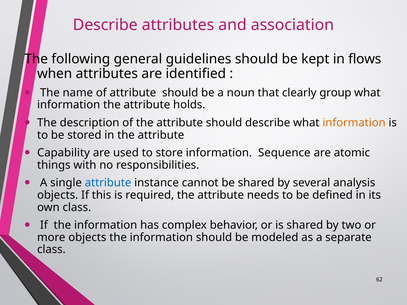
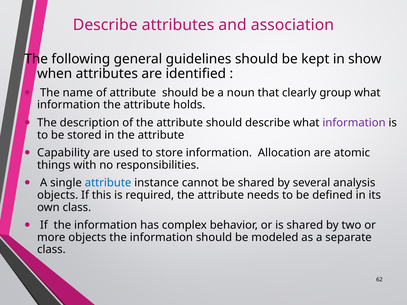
flows: flows -> show (365, 59)
information colour: orange -> purple (354, 123)
Sequence: Sequence -> Allocation (284, 153)
